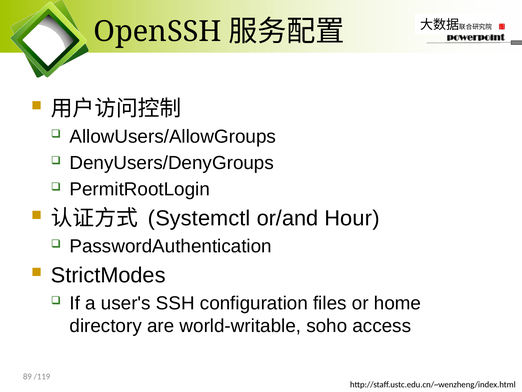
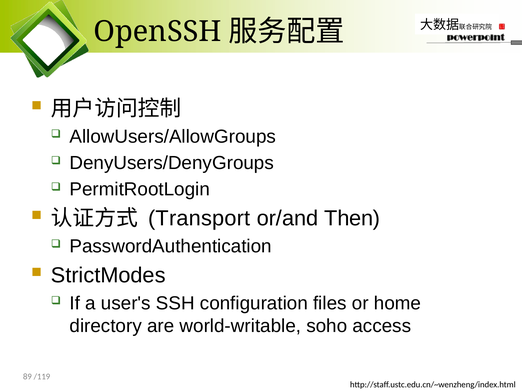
Systemctl: Systemctl -> Transport (199, 218)
Hour: Hour -> Then (352, 218)
